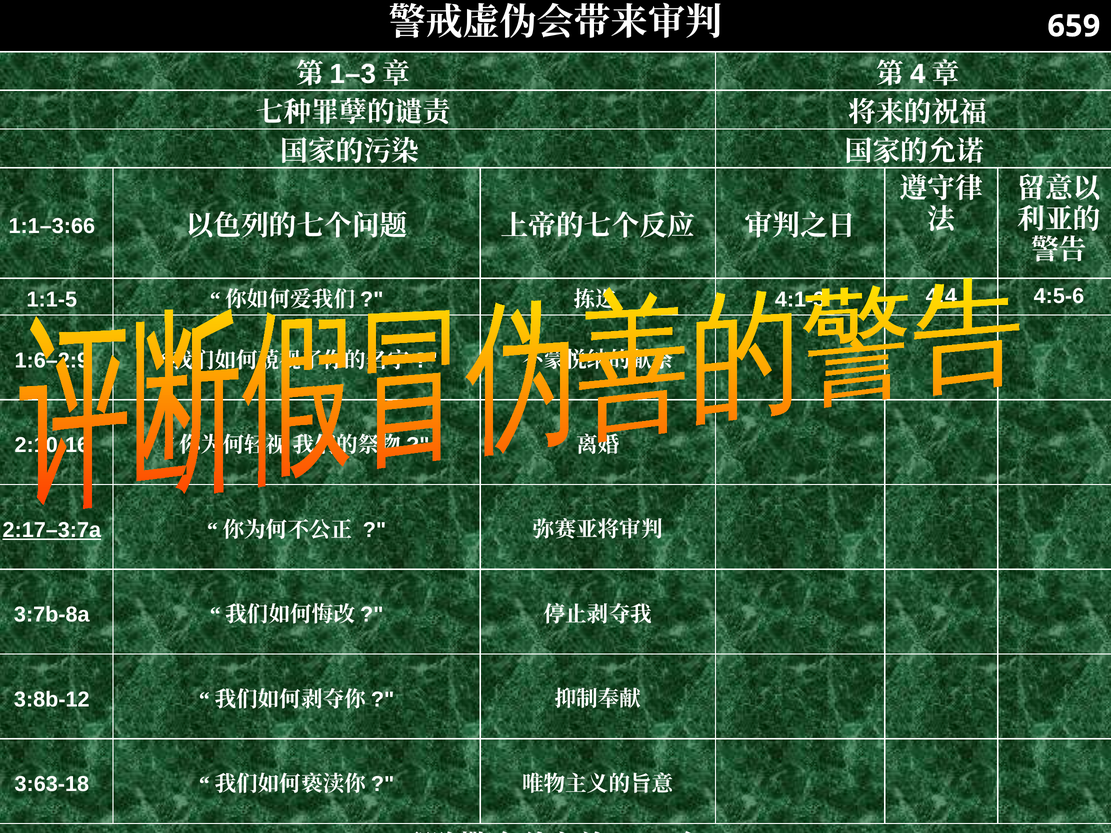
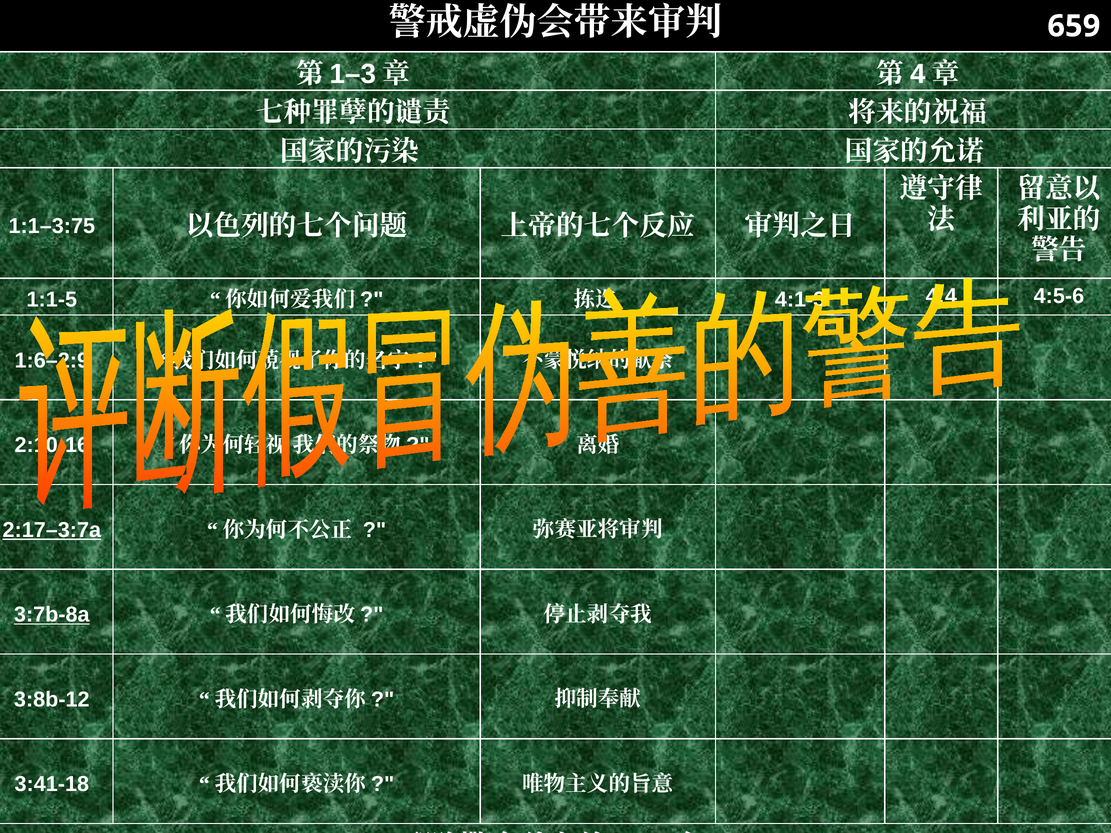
1:1–3:66: 1:1–3:66 -> 1:1–3:75 (52, 226)
3:7b-8a underline: none -> present (52, 615)
3:63-18: 3:63-18 -> 3:41-18 (52, 784)
